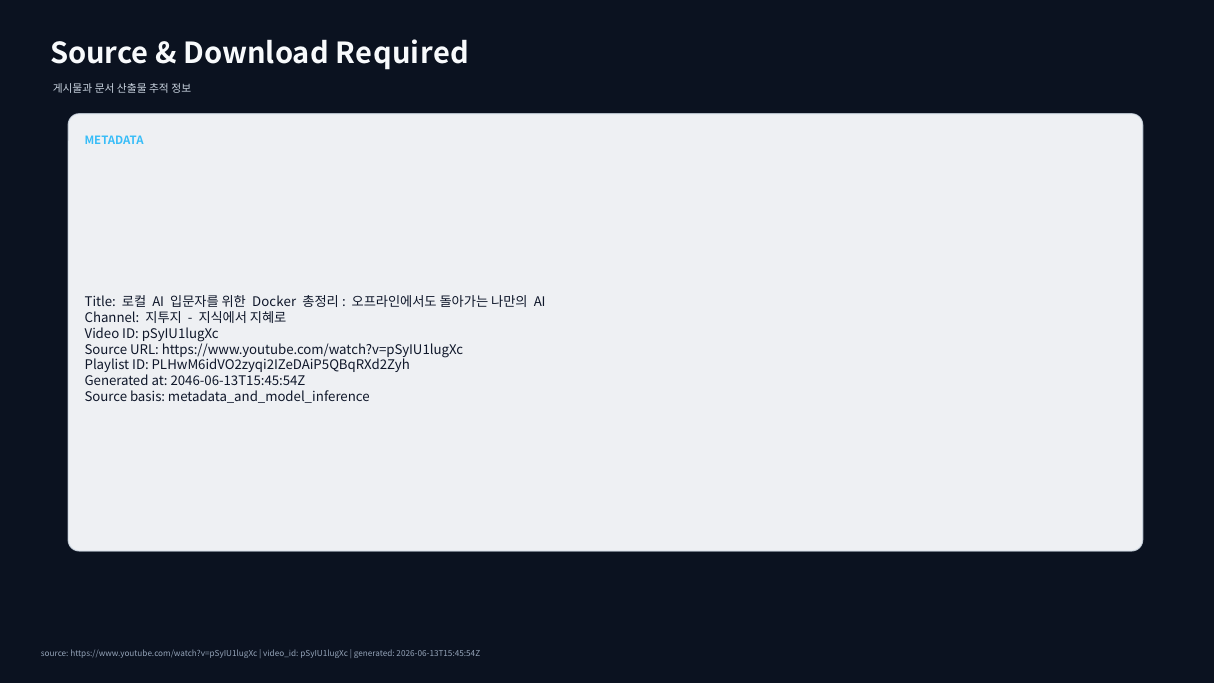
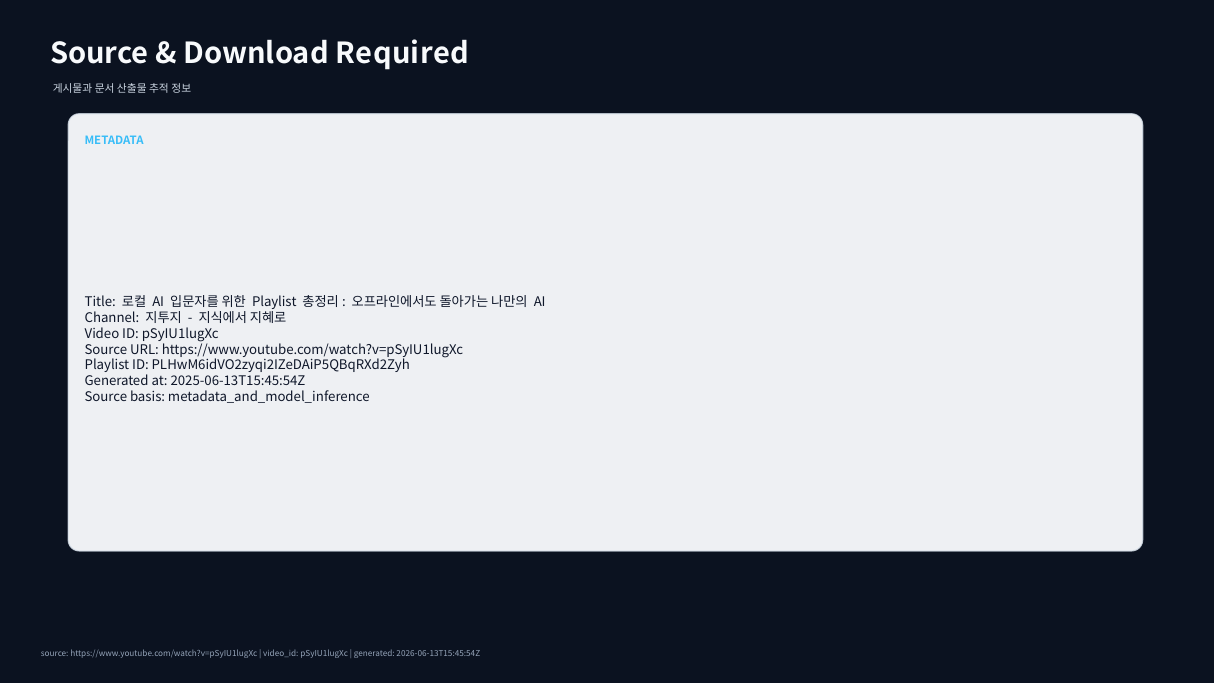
Docker: Docker -> Playlist (274, 302)
2046-06-13T15:45:54Z: 2046-06-13T15:45:54Z -> 2025-06-13T15:45:54Z (238, 381)
